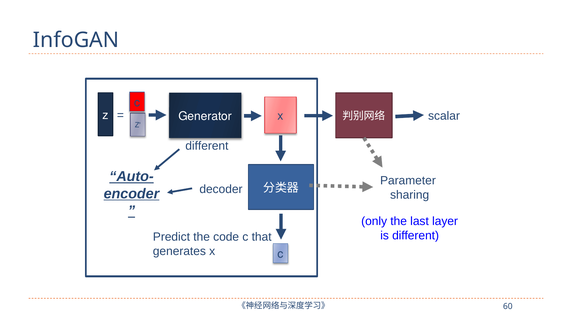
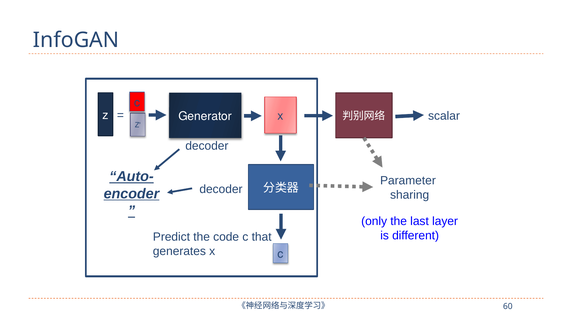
different: different -> decoder (207, 146)
